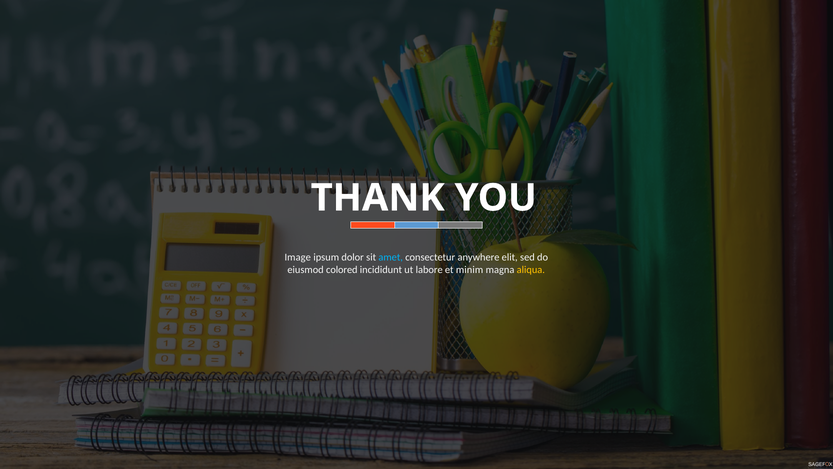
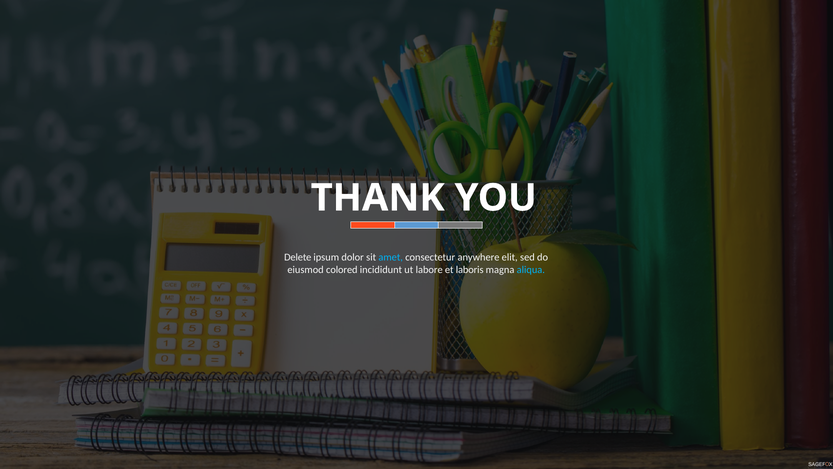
Image: Image -> Delete (298, 257)
minim: minim -> laboris (470, 270)
aliqua colour: yellow -> light blue (531, 270)
